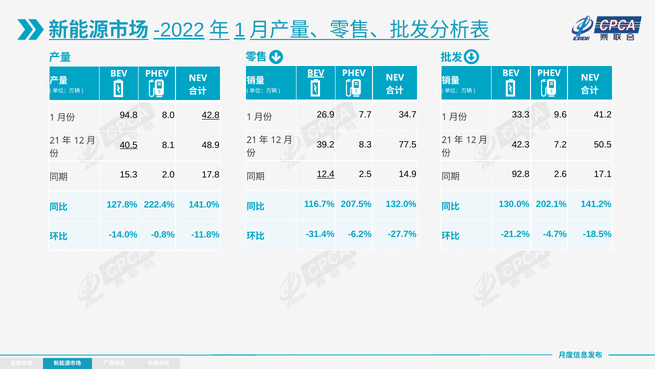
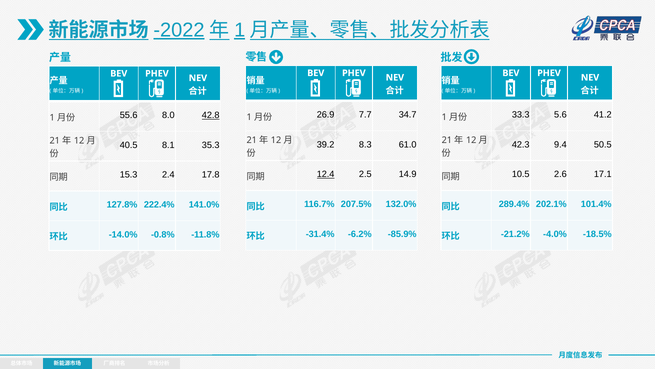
BEV underline: present -> none (316, 73)
9.6: 9.6 -> 5.6 (560, 115)
94.8: 94.8 -> 55.6 (129, 115)
77.5: 77.5 -> 61.0 (408, 144)
7.2: 7.2 -> 9.4 (560, 144)
40.5 underline: present -> none (129, 145)
48.9: 48.9 -> 35.3 (211, 145)
92.8: 92.8 -> 10.5 (521, 174)
2.0: 2.0 -> 2.4 (168, 175)
130.0%: 130.0% -> 289.4% (514, 204)
141.2%: 141.2% -> 101.4% (596, 204)
-27.7%: -27.7% -> -85.9% (402, 234)
-4.7%: -4.7% -> -4.0% (555, 234)
